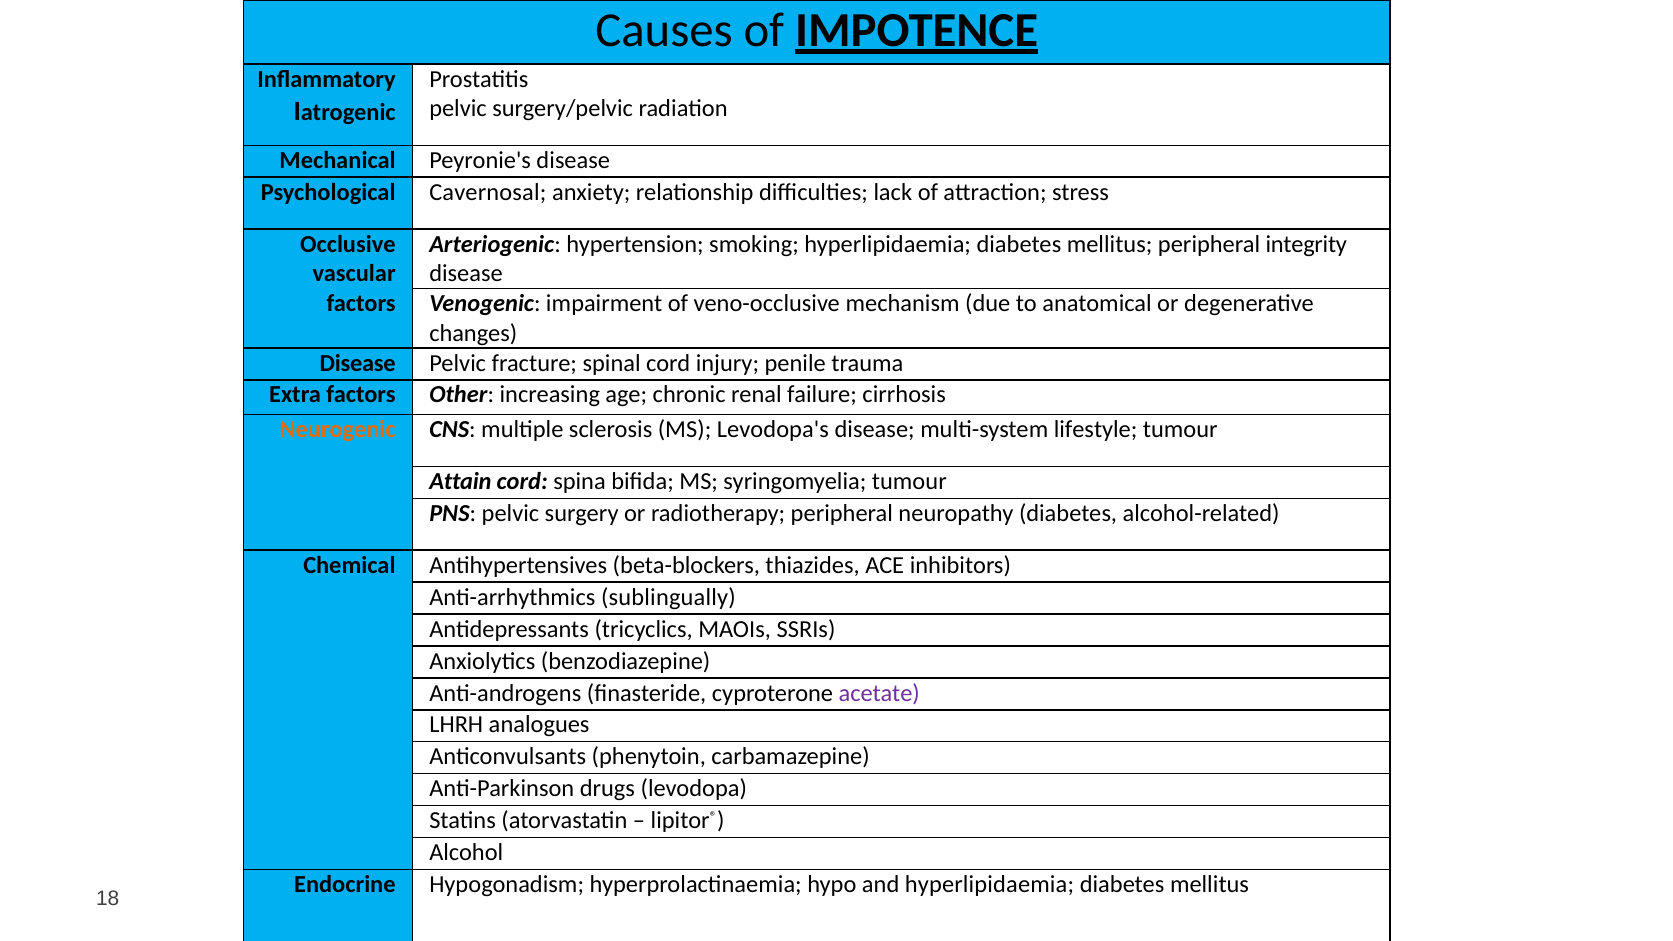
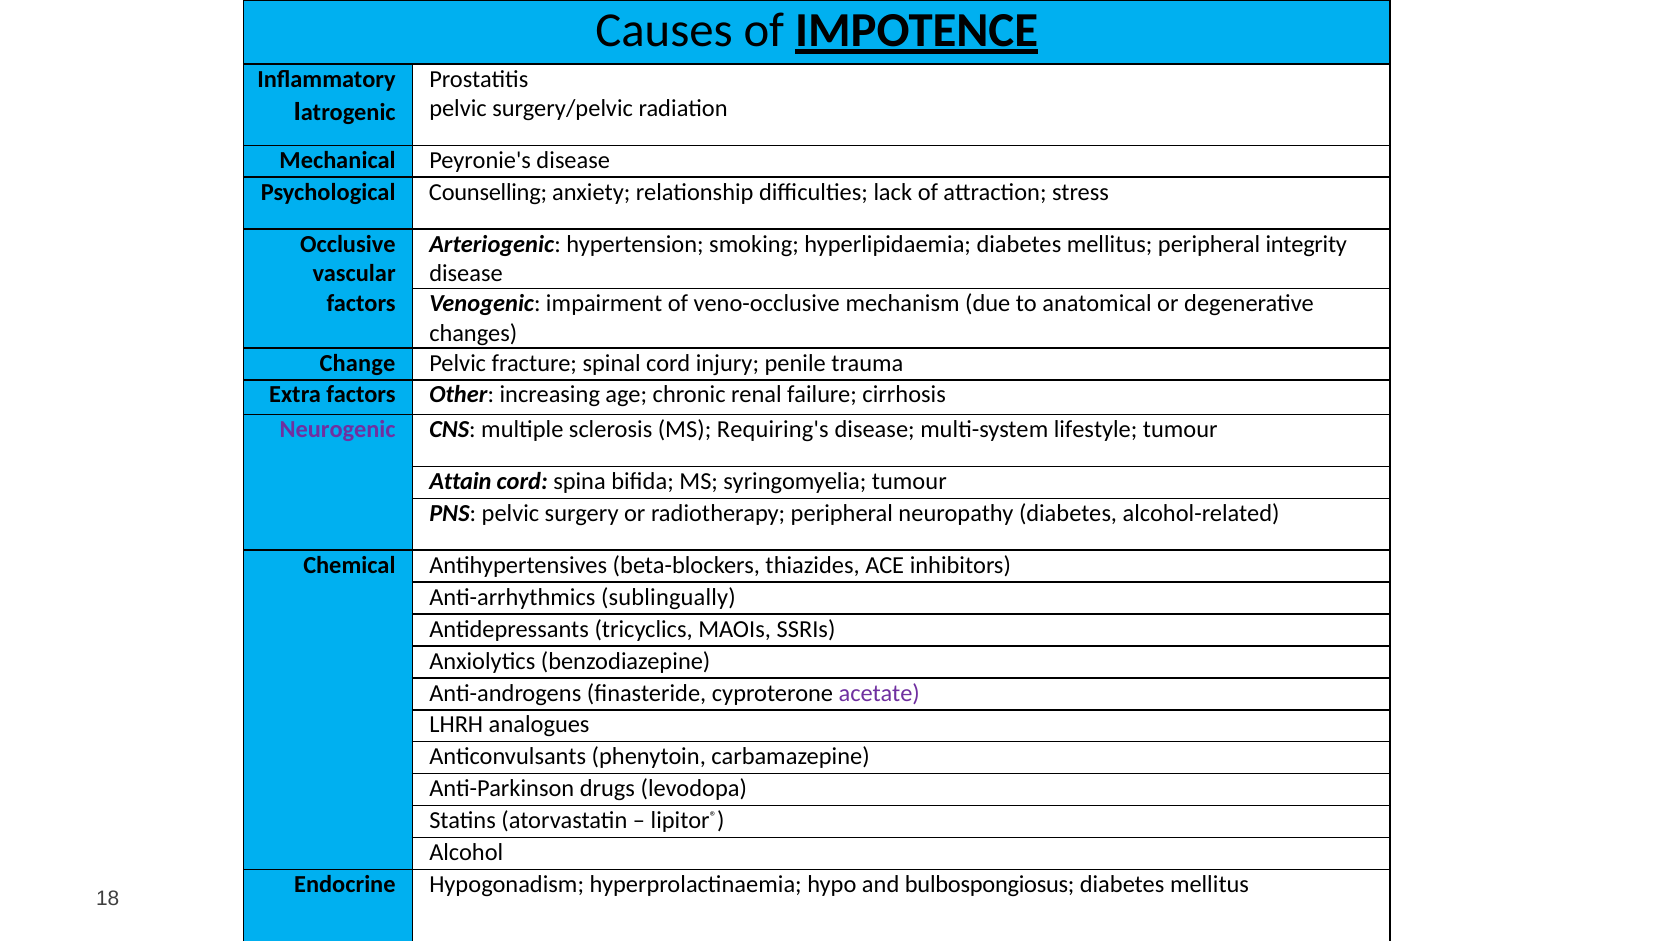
Cavernosal: Cavernosal -> Counselling (488, 192)
Disease: Disease -> Change (358, 363)
Neurogenic colour: orange -> purple (338, 430)
Levodopa's: Levodopa's -> Requiring's (773, 430)
and hyperlipidaemia: hyperlipidaemia -> bulbospongiosus (990, 885)
